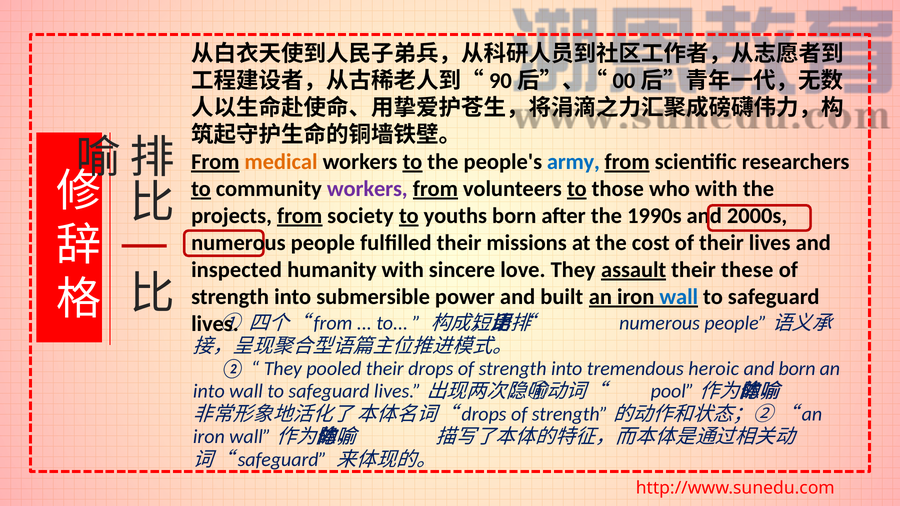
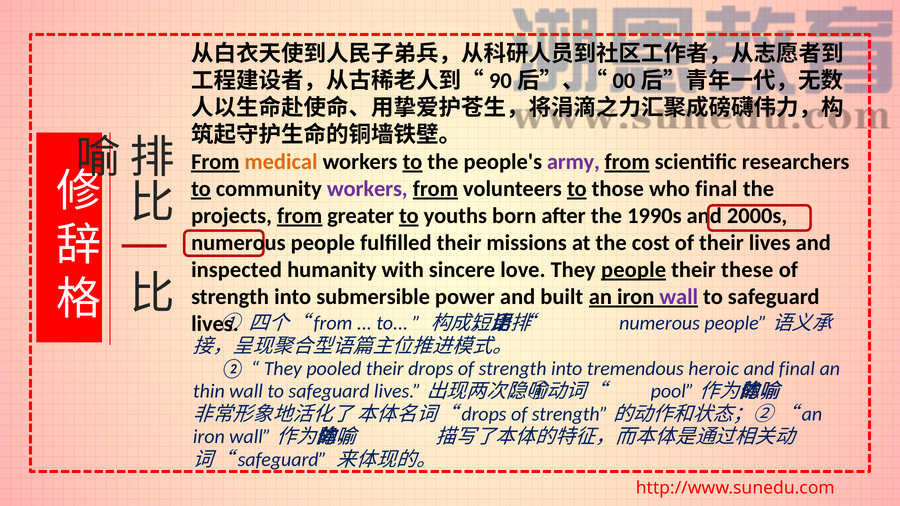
army colour: blue -> purple (573, 162)
who with: with -> final (716, 189)
society: society -> greater (361, 216)
They assault: assault -> people (634, 270)
wall colour: blue -> purple (679, 297)
and born: born -> final (797, 369)
into: into -> thin (209, 392)
